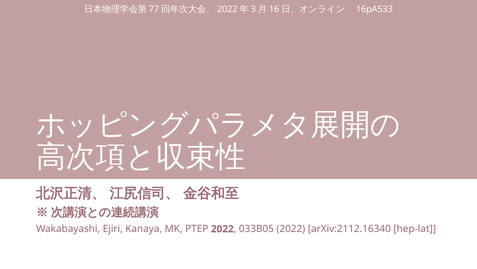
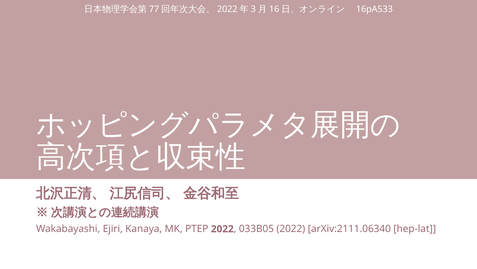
arXiv:2112.16340: arXiv:2112.16340 -> arXiv:2111.06340 (349, 228)
